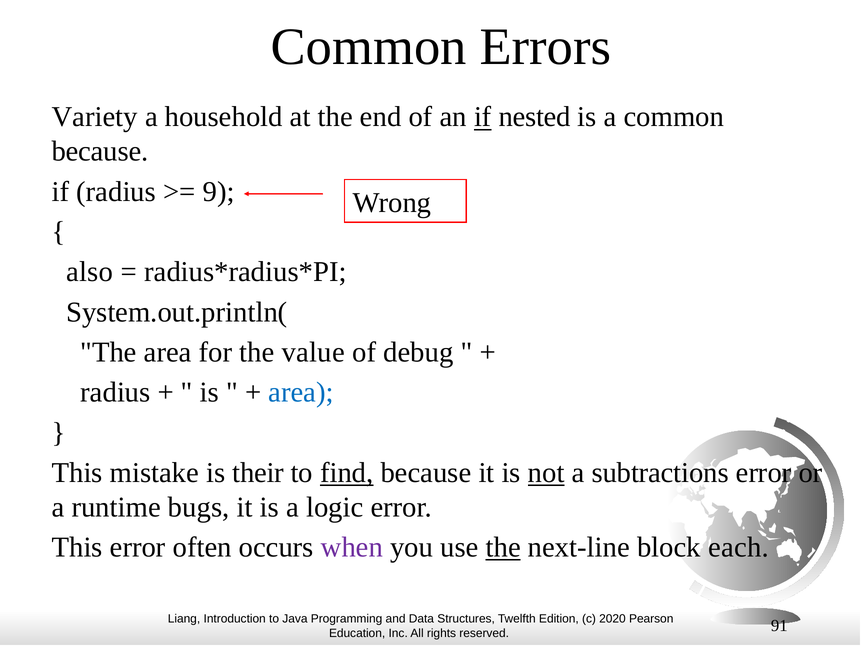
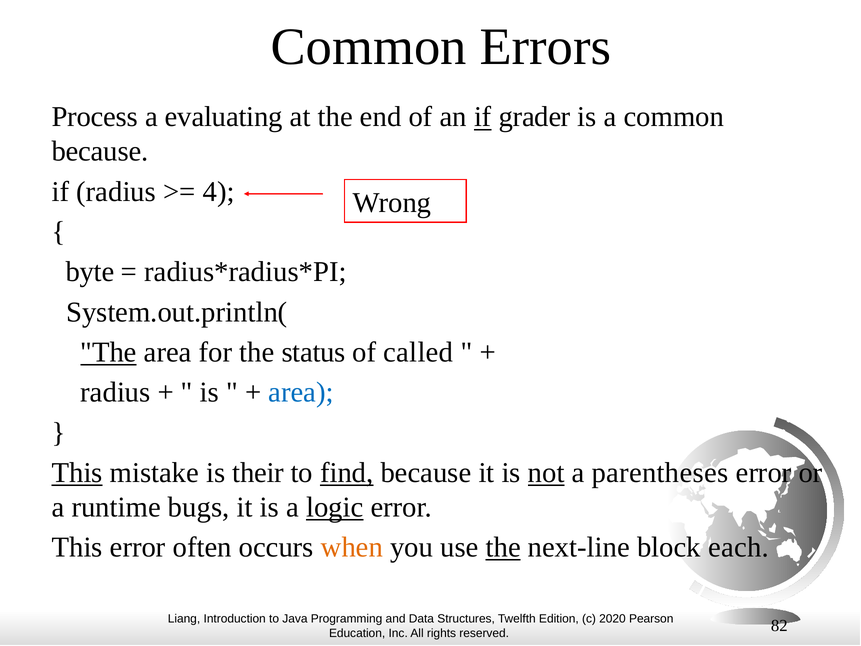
Variety: Variety -> Process (95, 117)
household: household -> evaluating (224, 117)
nested: nested -> grader (535, 117)
9: 9 -> 4 (219, 191)
also: also -> byte (90, 272)
The underline: none -> present (109, 352)
value: value -> status (314, 352)
debug: debug -> called (418, 352)
This underline: none -> present (77, 473)
subtractions: subtractions -> parentheses (660, 473)
logic underline: none -> present (335, 507)
when colour: purple -> orange (352, 547)
91: 91 -> 82 (779, 625)
